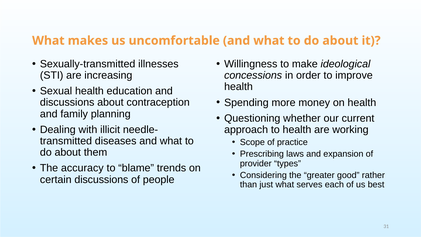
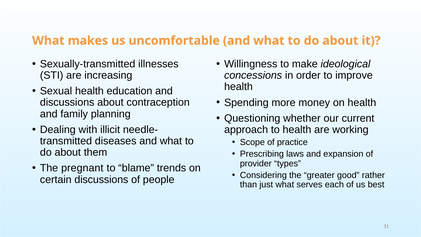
accuracy: accuracy -> pregnant (82, 168)
